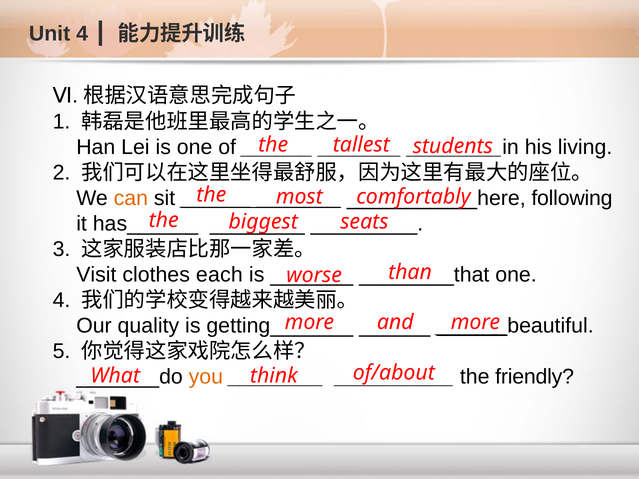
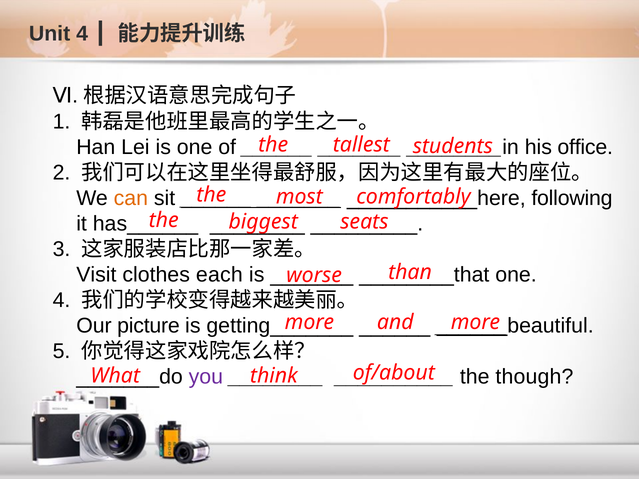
living: living -> office (585, 147)
quality: quality -> picture (149, 326)
you colour: orange -> purple (206, 377)
friendly: friendly -> though (534, 377)
